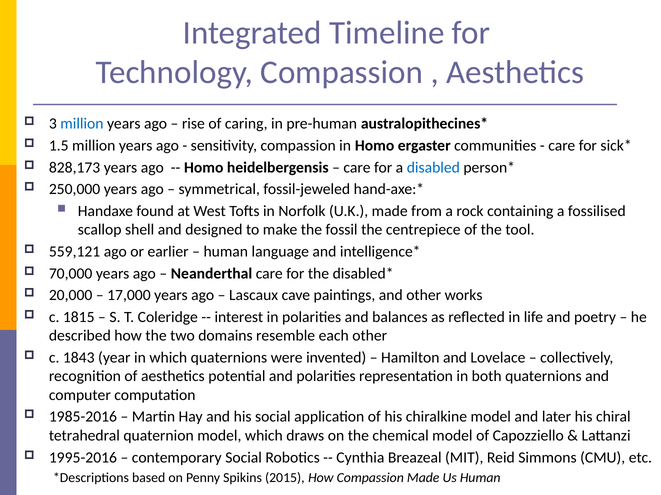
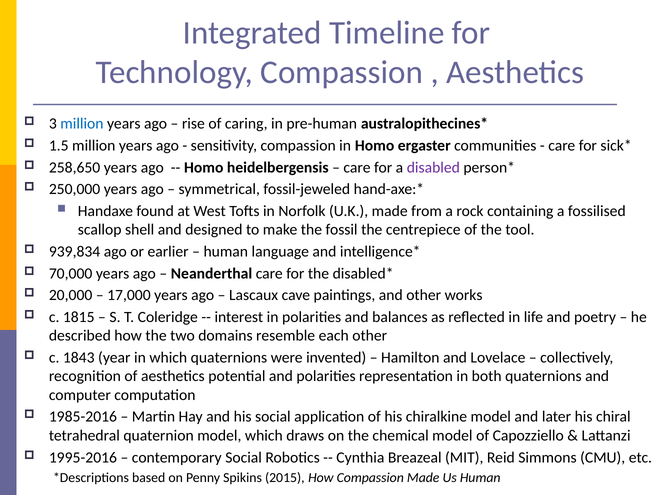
828,173: 828,173 -> 258,650 (75, 168)
disabled colour: blue -> purple (433, 168)
559,121: 559,121 -> 939,834 (75, 252)
